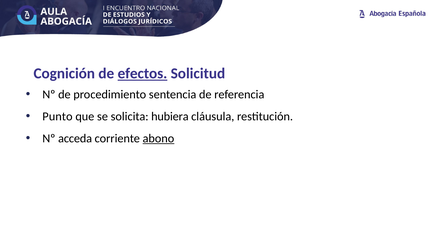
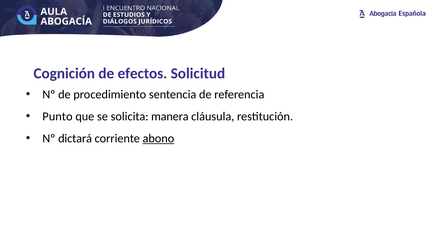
efectos underline: present -> none (142, 74)
hubiera: hubiera -> manera (170, 116)
acceda: acceda -> dictará (75, 138)
